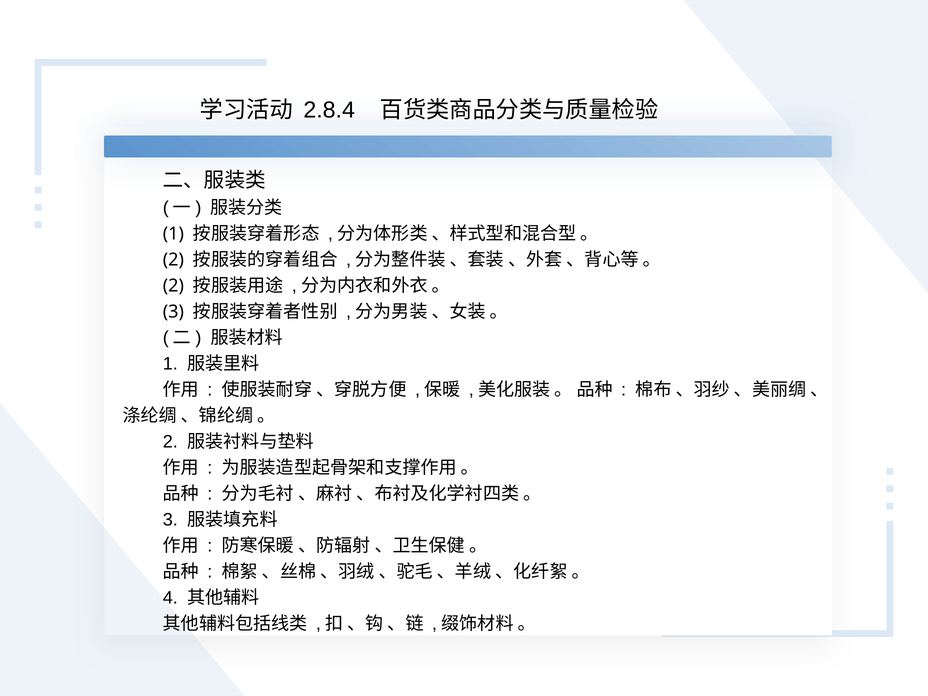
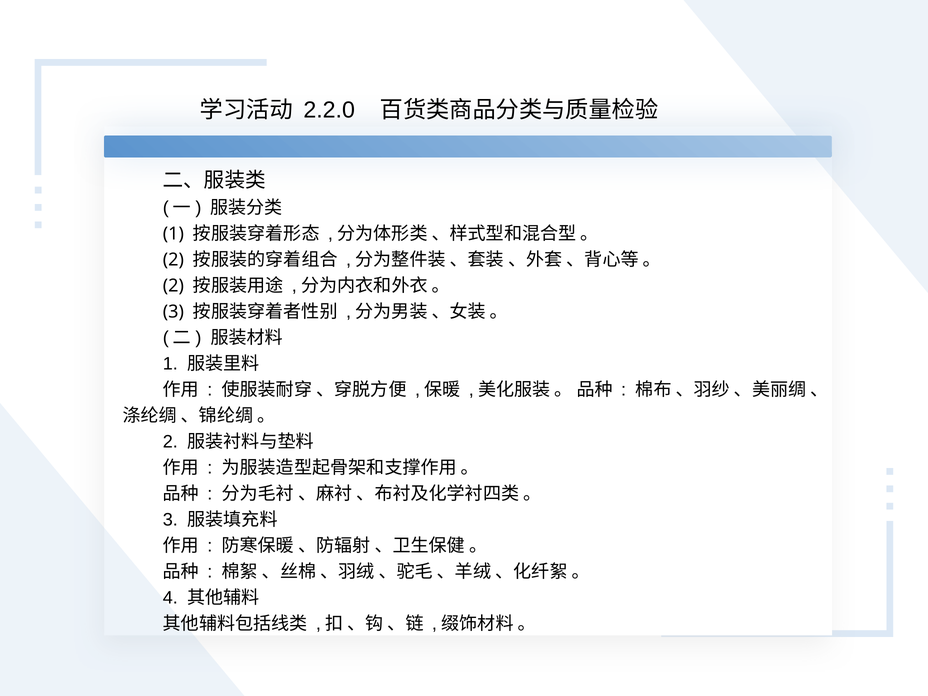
2.8.4: 2.8.4 -> 2.2.0 (329, 110)
